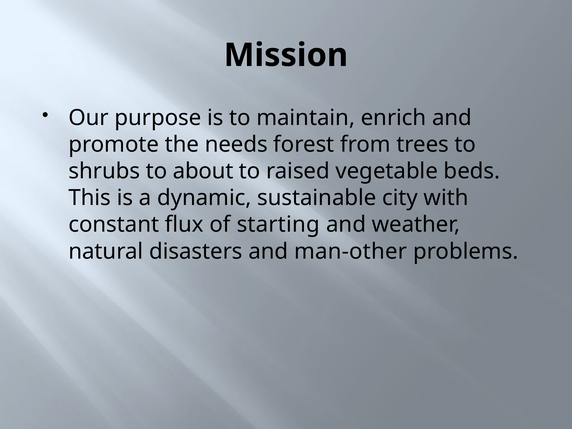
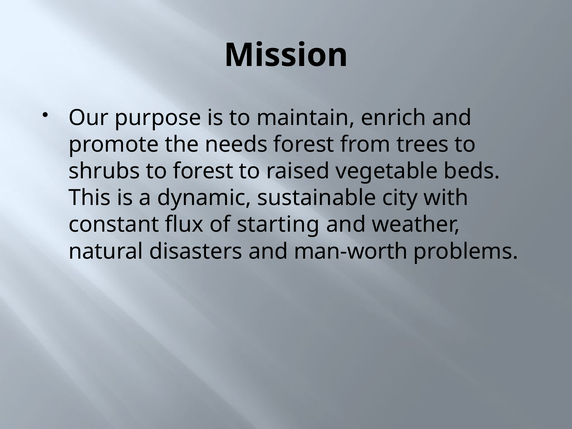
to about: about -> forest (203, 171)
man-other: man-other -> man-worth (351, 251)
